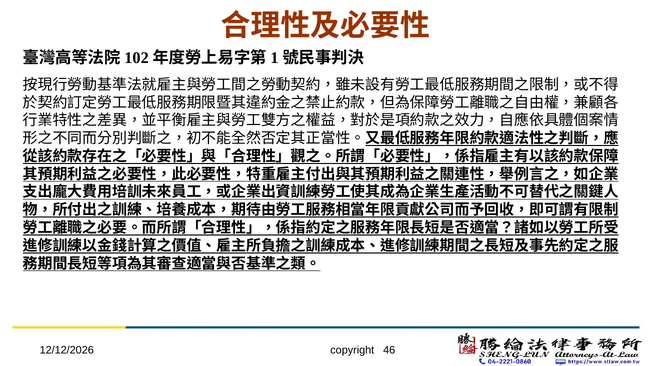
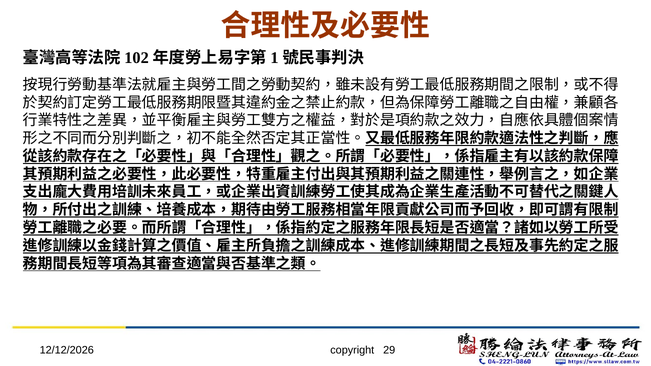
46: 46 -> 29 (389, 350)
